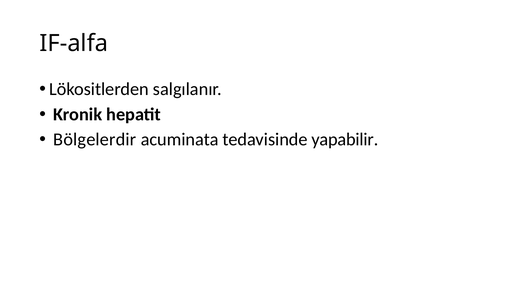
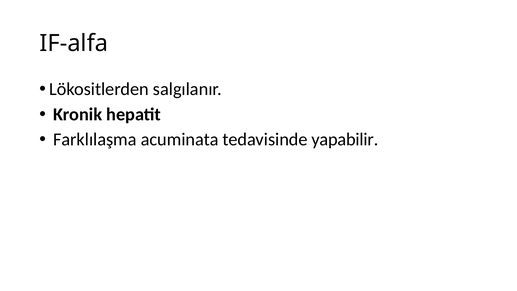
Bölgelerdir: Bölgelerdir -> Farklılaşma (95, 139)
